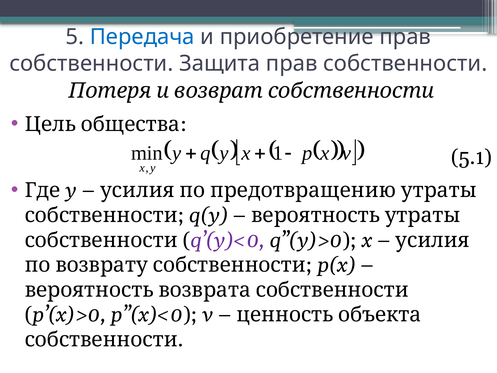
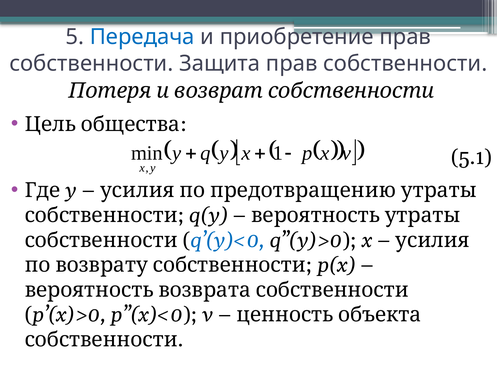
q’(y)<0 colour: purple -> blue (228, 240)
